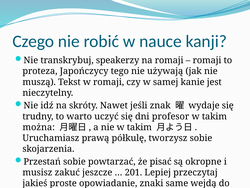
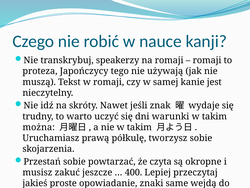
profesor: profesor -> warunki (171, 116)
pisać: pisać -> czyta (161, 161)
201: 201 -> 400 (133, 172)
